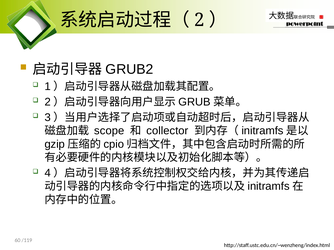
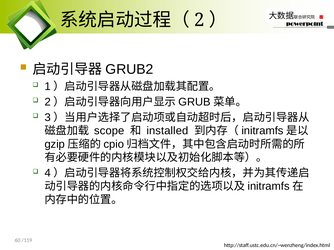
collector: collector -> installed (167, 131)
